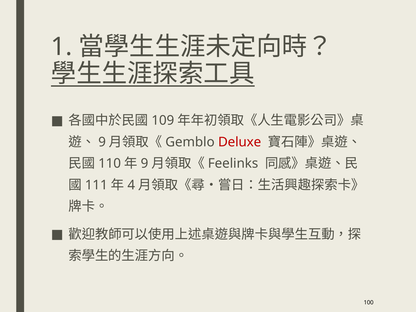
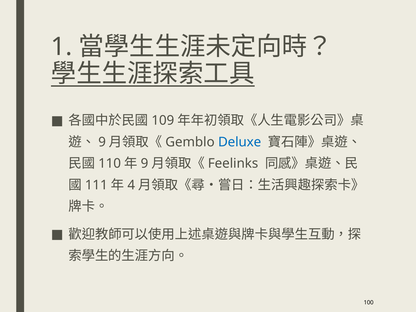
Deluxe colour: red -> blue (240, 142)
